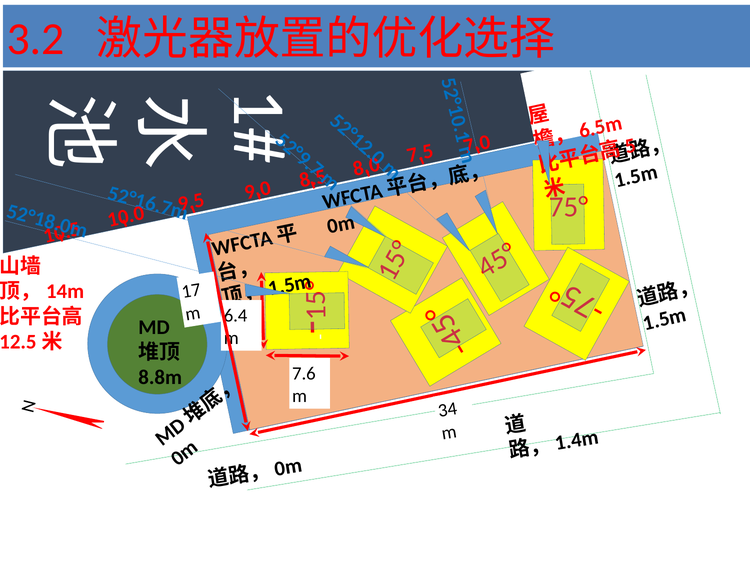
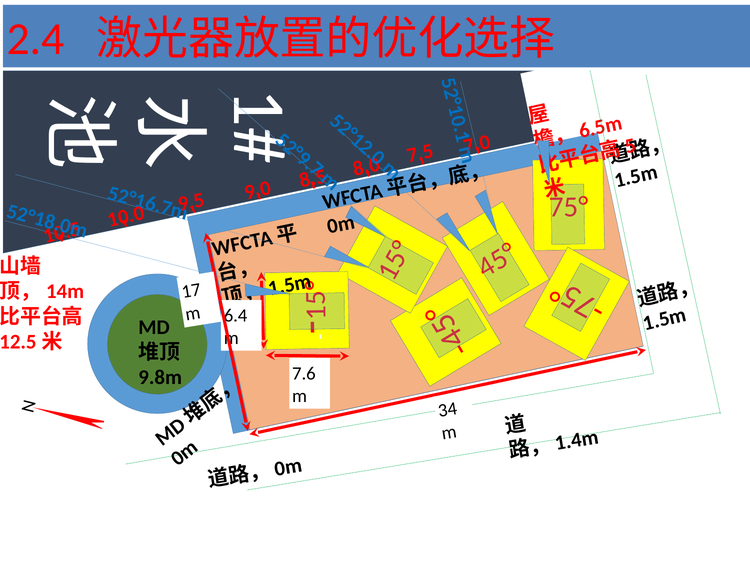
3.2: 3.2 -> 2.4 (36, 39)
8.8m: 8.8m -> 9.8m (160, 377)
